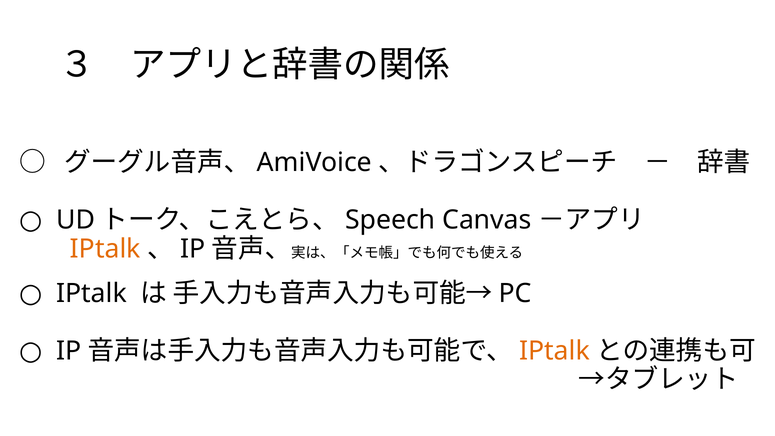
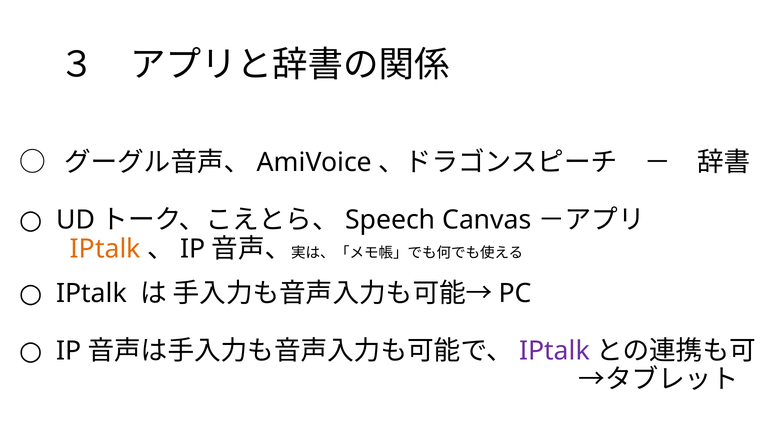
IPtalk colour: orange -> purple (555, 351)
